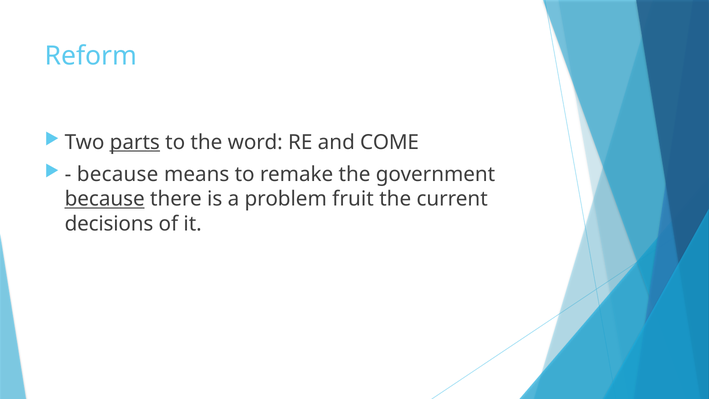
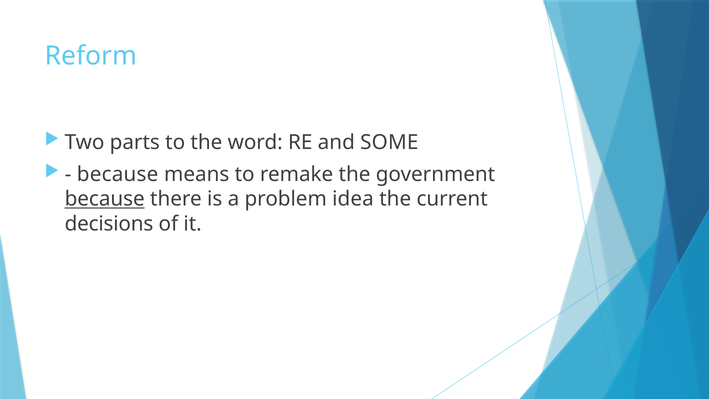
parts underline: present -> none (135, 142)
COME: COME -> SOME (389, 142)
fruit: fruit -> idea (353, 199)
